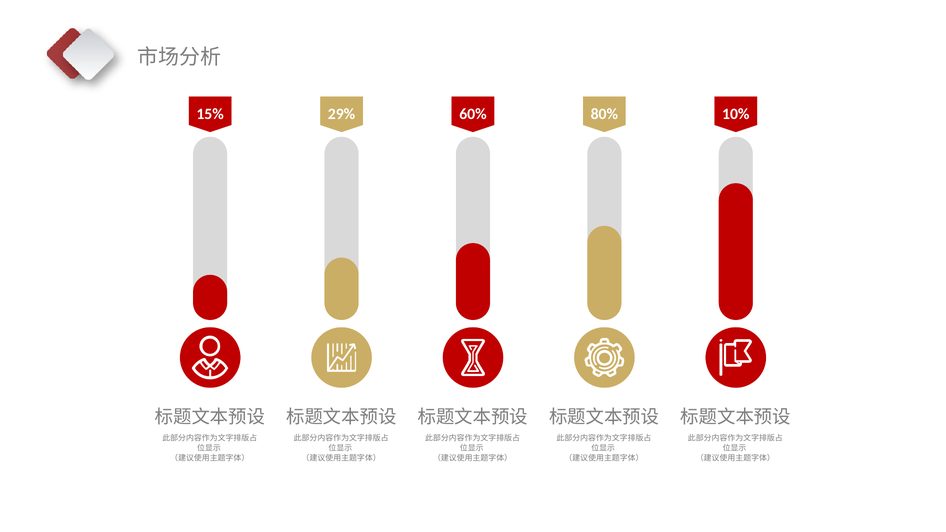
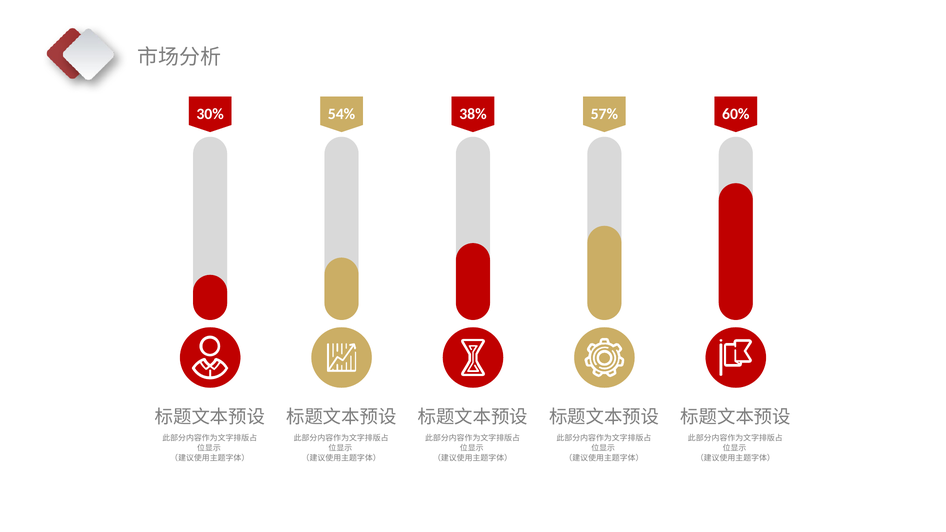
15%: 15% -> 30% (210, 114)
29%: 29% -> 54% (342, 114)
60%: 60% -> 38% (473, 114)
80%: 80% -> 57% (604, 114)
10%: 10% -> 60% (736, 114)
